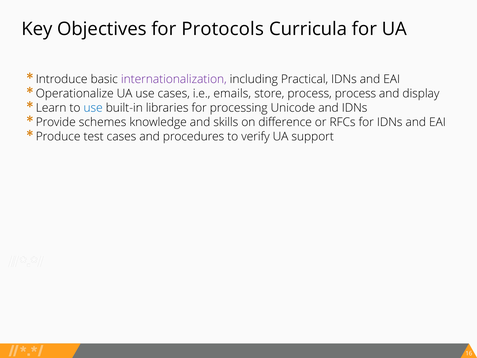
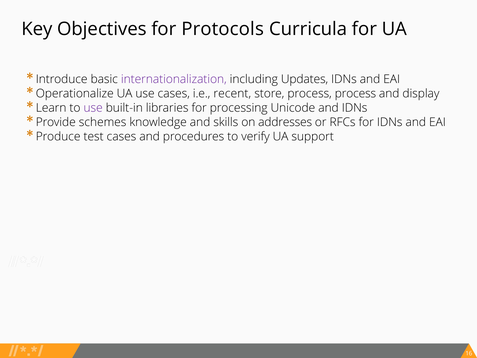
Practical: Practical -> Updates (305, 79)
emails: emails -> recent (232, 93)
use colour: blue -> purple (93, 108)
difference: difference -> addresses (285, 122)
